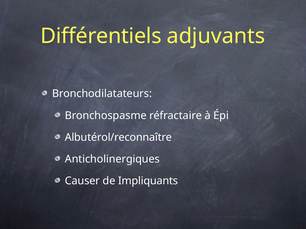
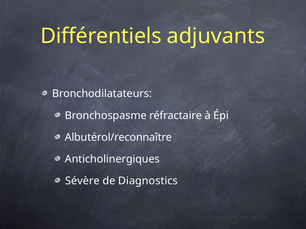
Causer: Causer -> Sévère (82, 181)
Impliquants: Impliquants -> Diagnostics (148, 181)
